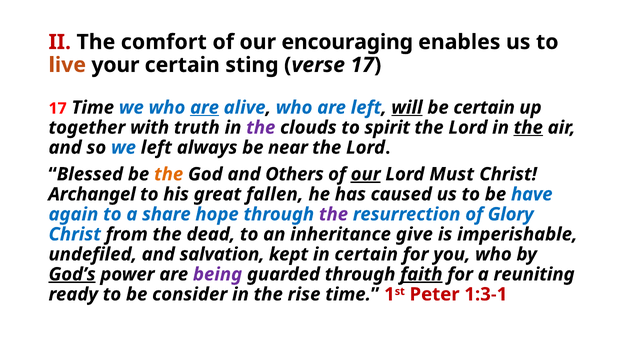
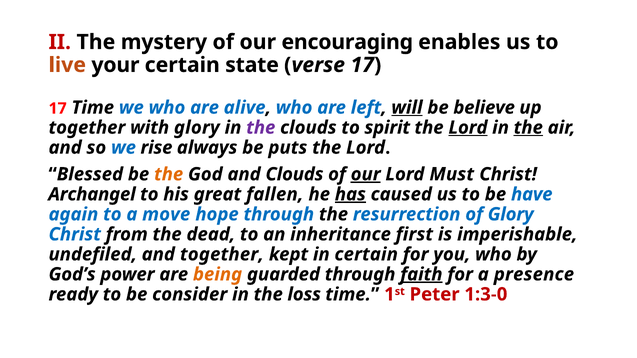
comfort: comfort -> mystery (164, 42)
sting: sting -> state (252, 65)
are underline: present -> none (205, 108)
be certain: certain -> believe (484, 108)
with truth: truth -> glory (197, 128)
Lord underline: none -> present (468, 128)
we left: left -> rise (156, 148)
near: near -> puts (288, 148)
and Others: Others -> Clouds (294, 174)
has underline: none -> present (350, 194)
share: share -> move (166, 214)
the colour: purple -> black (334, 214)
give: give -> first (414, 234)
and salvation: salvation -> together (222, 255)
God’s underline: present -> none (72, 275)
being colour: purple -> orange (218, 275)
reuniting: reuniting -> presence (534, 275)
rise: rise -> loss (304, 295)
1:3-1: 1:3-1 -> 1:3-0 (486, 295)
